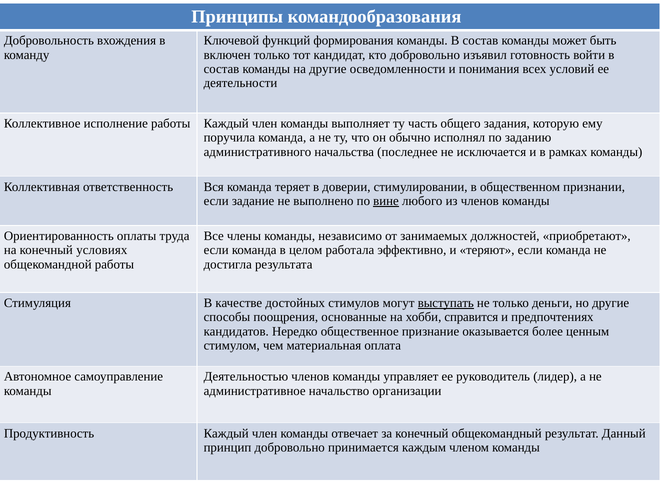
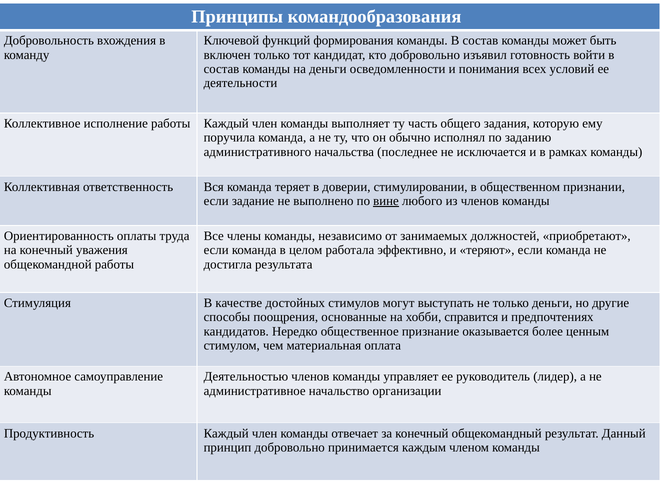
на другие: другие -> деньги (328, 69)
условиях: условиях -> уважения (102, 250)
выступать underline: present -> none (446, 303)
